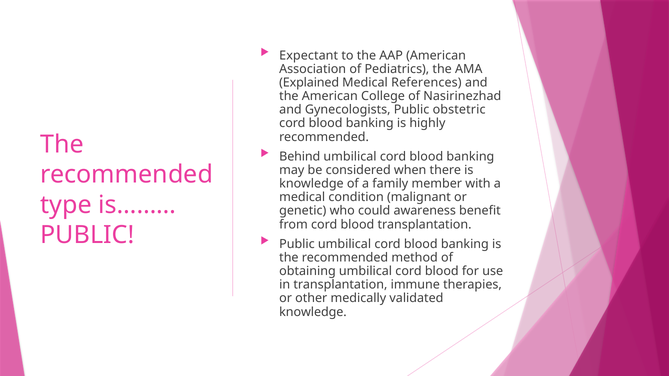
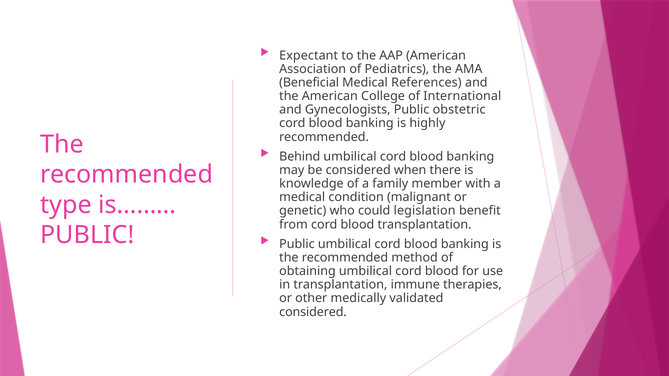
Explained: Explained -> Beneficial (309, 83)
Nasirinezhad: Nasirinezhad -> International (462, 96)
awareness: awareness -> legislation (425, 211)
knowledge: knowledge -> considered (313, 312)
